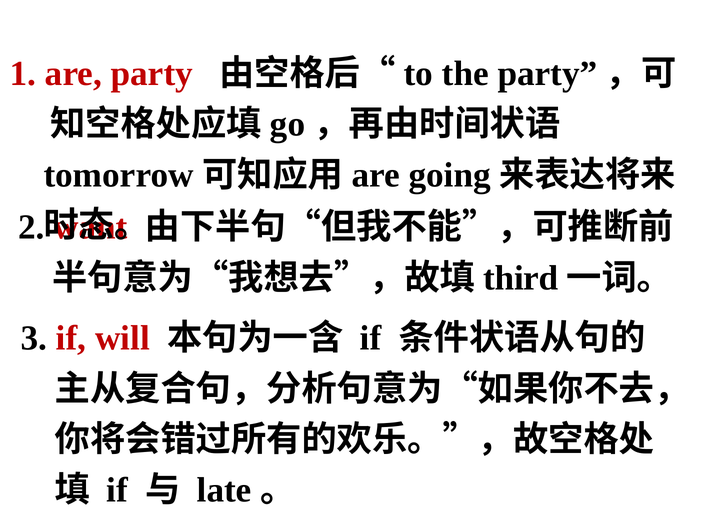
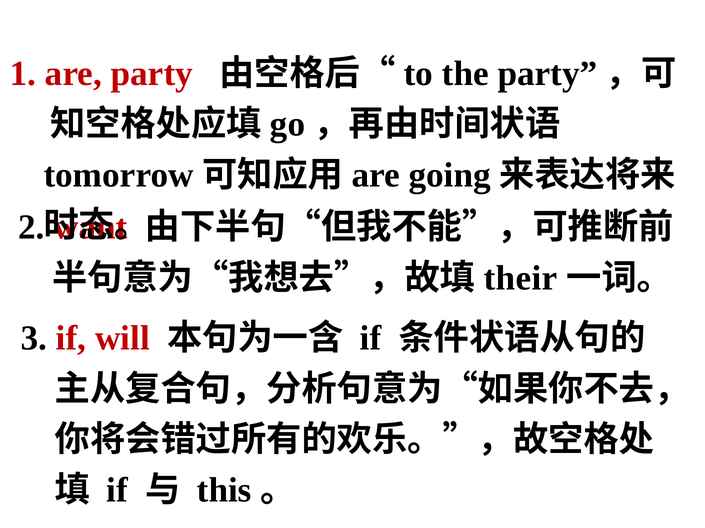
third: third -> their (521, 278)
late: late -> this (224, 491)
